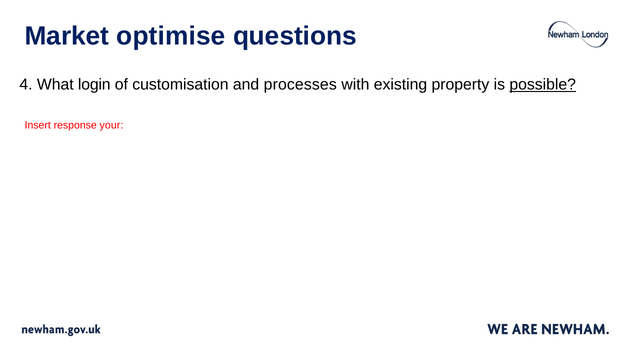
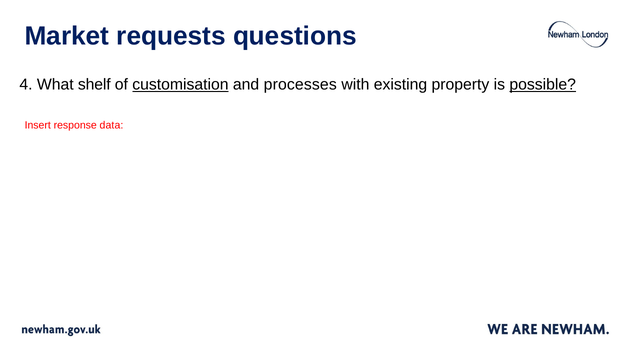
optimise: optimise -> requests (171, 36)
login: login -> shelf (94, 84)
customisation underline: none -> present (180, 84)
your: your -> data (111, 125)
